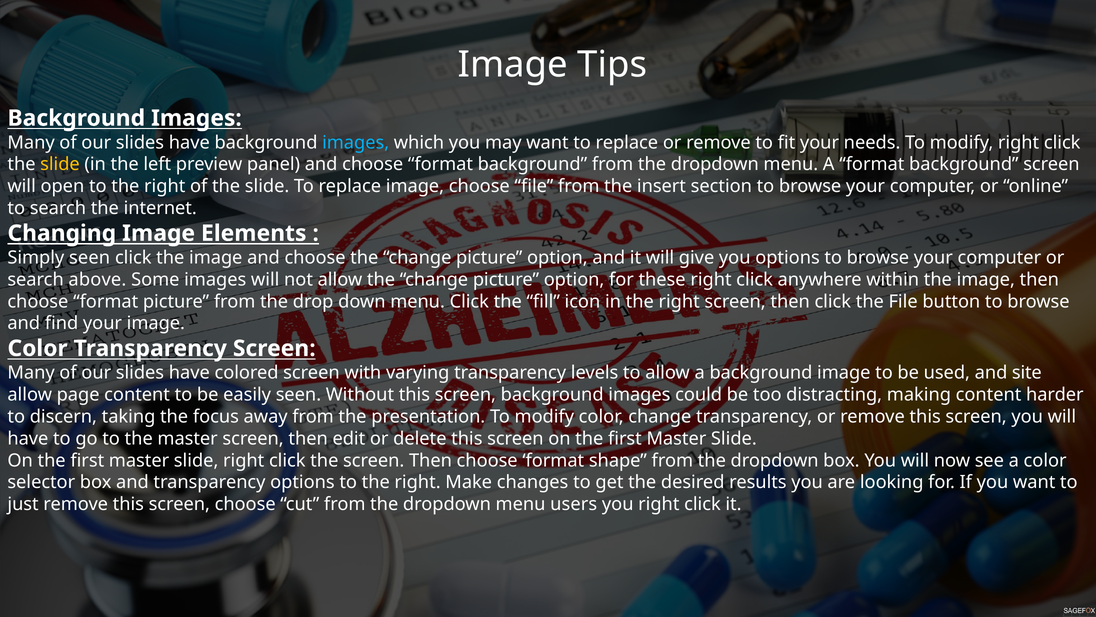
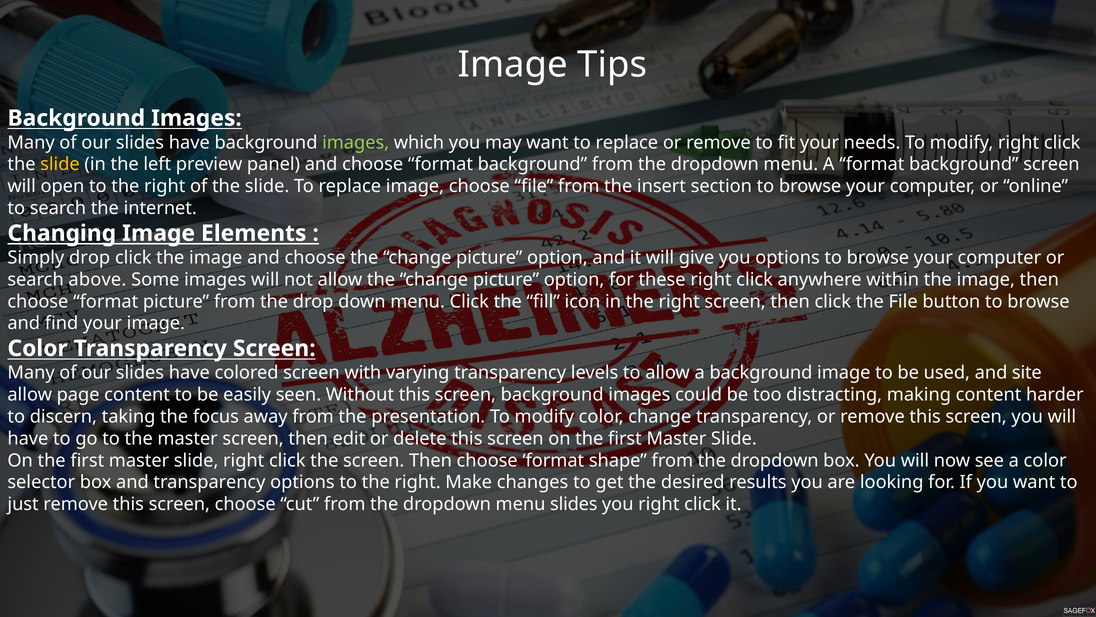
images colour: light blue -> light green (356, 142)
Simply seen: seen -> drop (90, 257)
menu users: users -> slides (574, 504)
